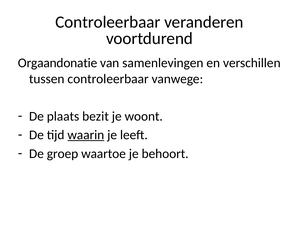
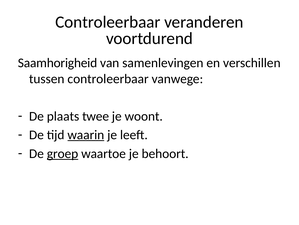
Orgaandonatie: Orgaandonatie -> Saamhorigheid (58, 63)
bezit: bezit -> twee (96, 116)
groep underline: none -> present (63, 153)
